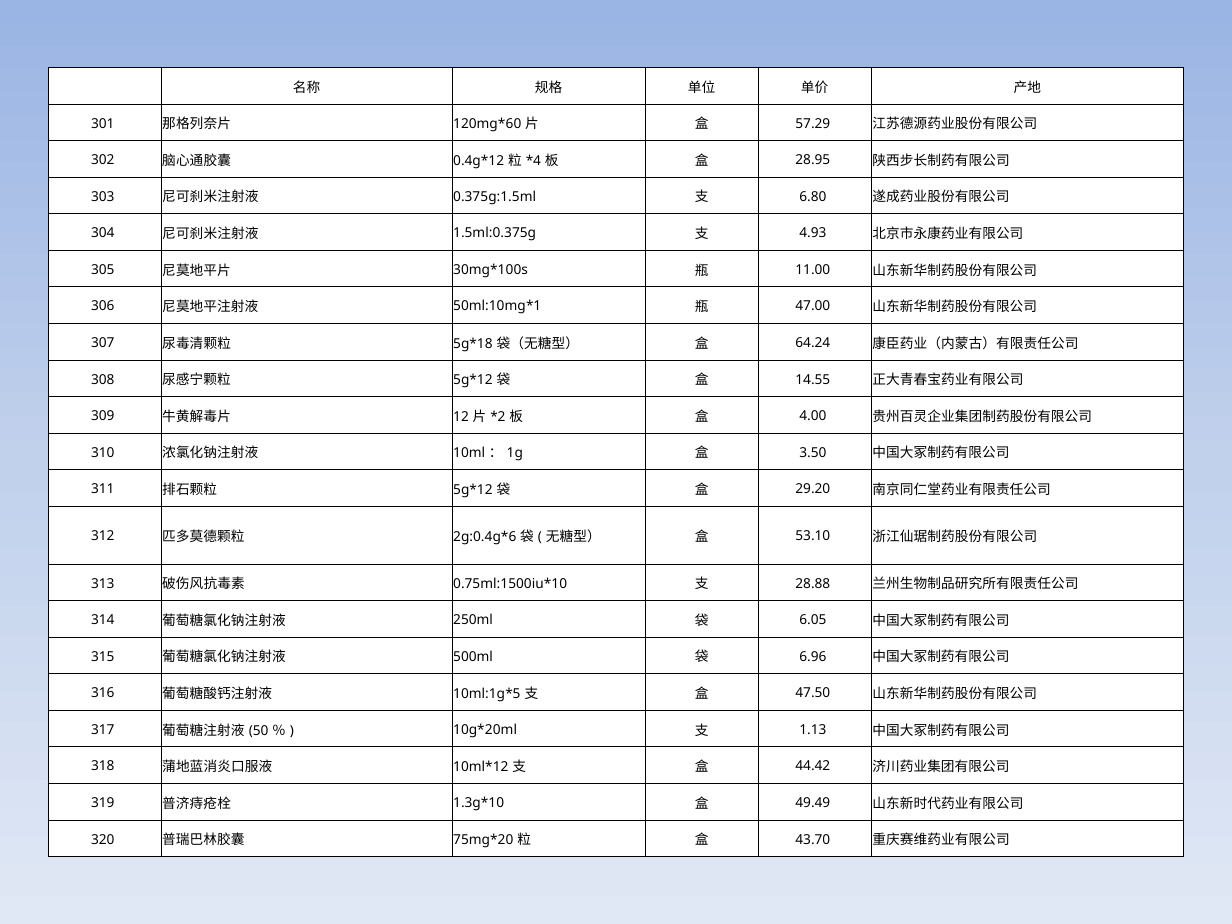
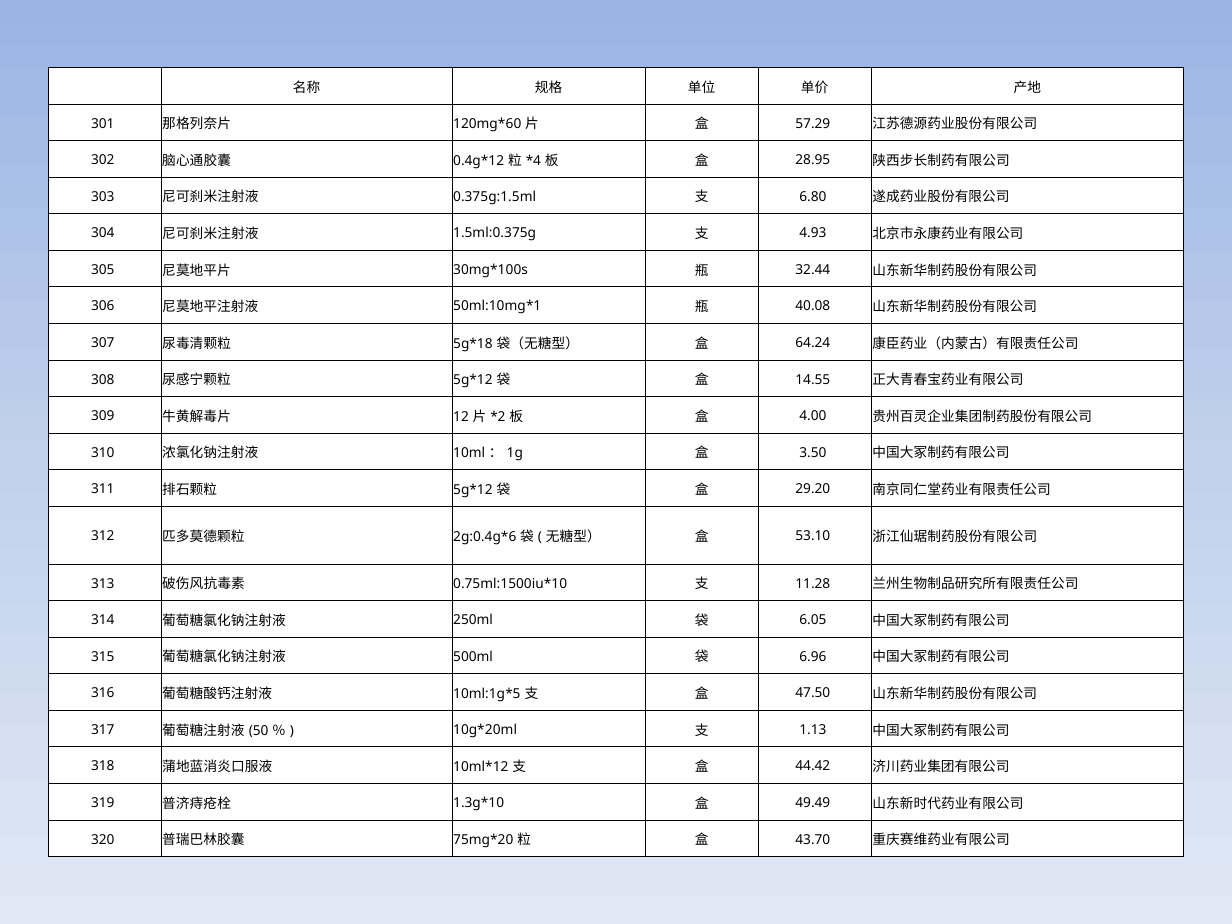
11.00: 11.00 -> 32.44 (813, 270)
47.00: 47.00 -> 40.08 (813, 306)
28.88: 28.88 -> 11.28 (813, 584)
